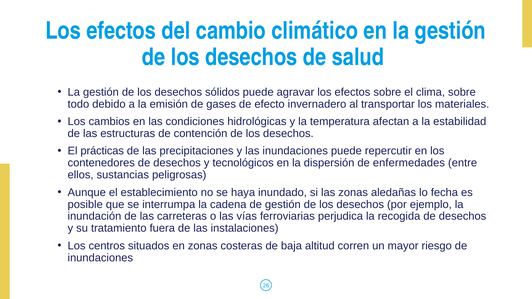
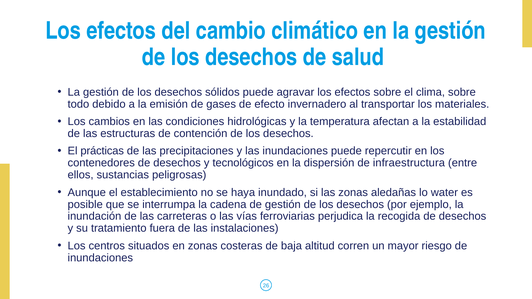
enfermedades: enfermedades -> infraestructura (409, 163)
fecha: fecha -> water (444, 193)
